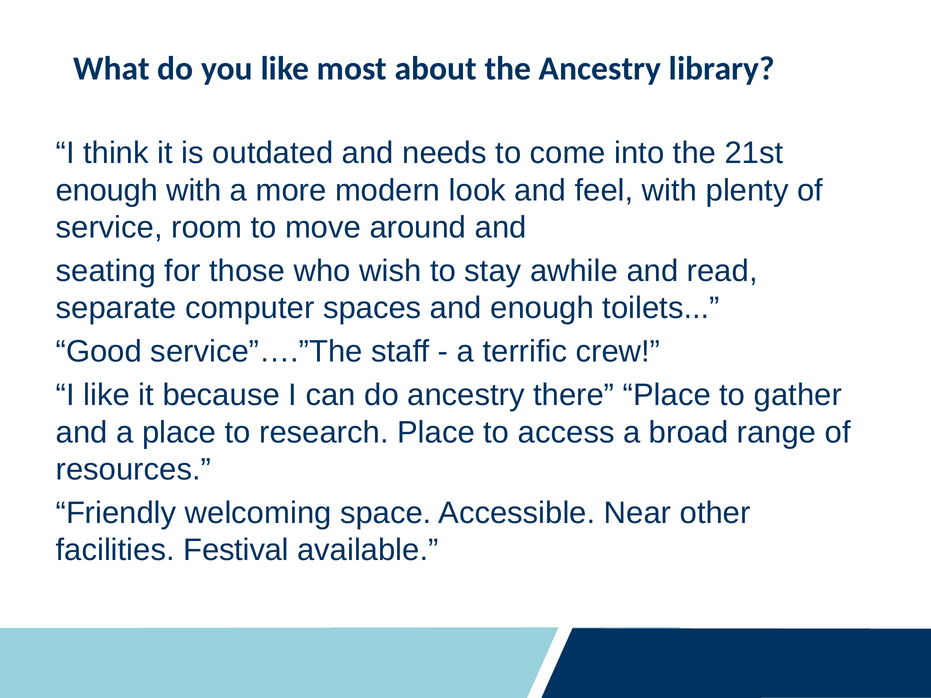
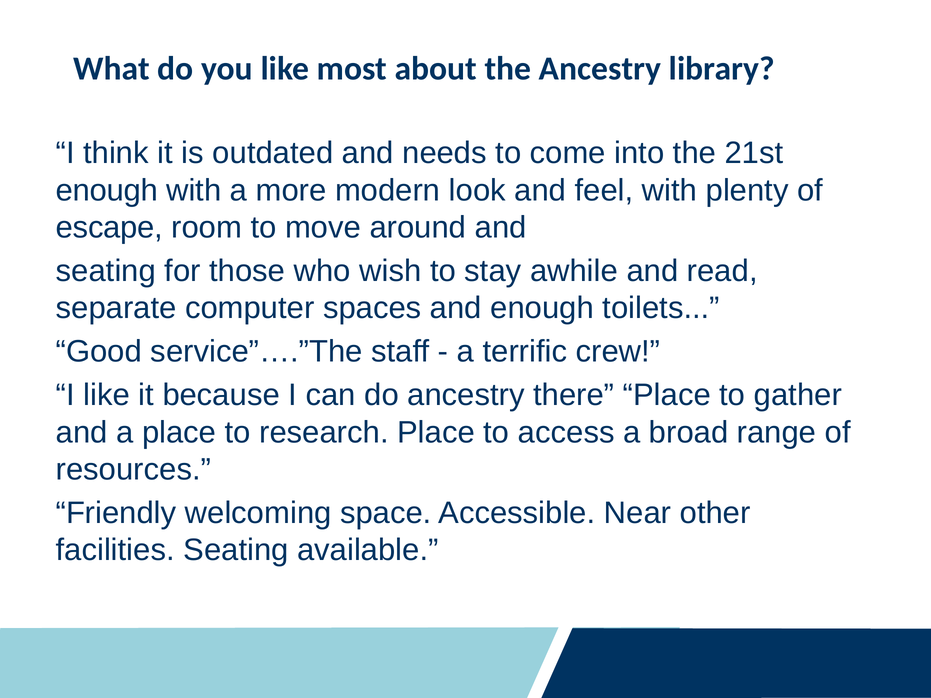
service: service -> escape (109, 228)
facilities Festival: Festival -> Seating (236, 550)
